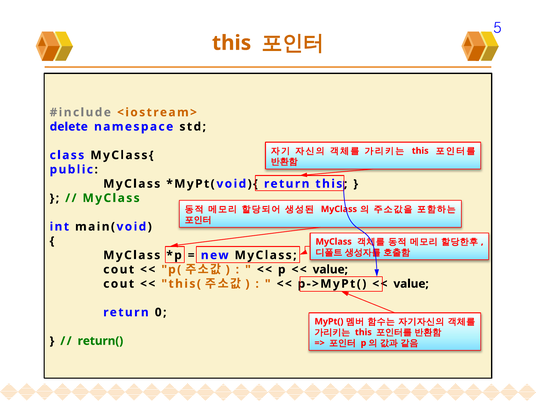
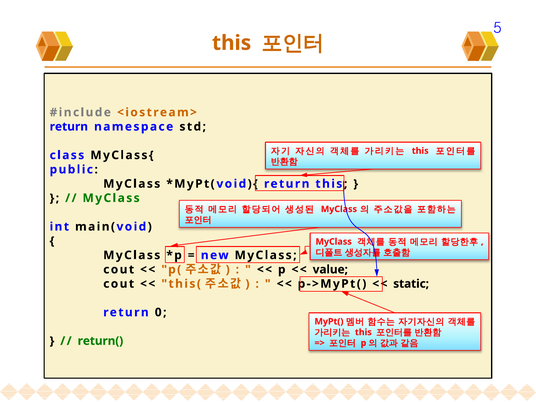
delete: delete -> return (69, 127)
value: value -> static (411, 284)
